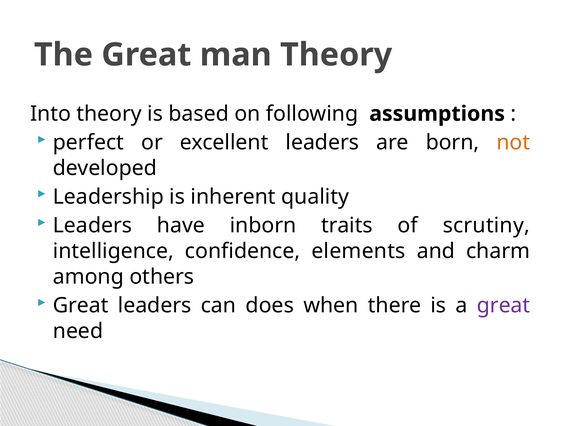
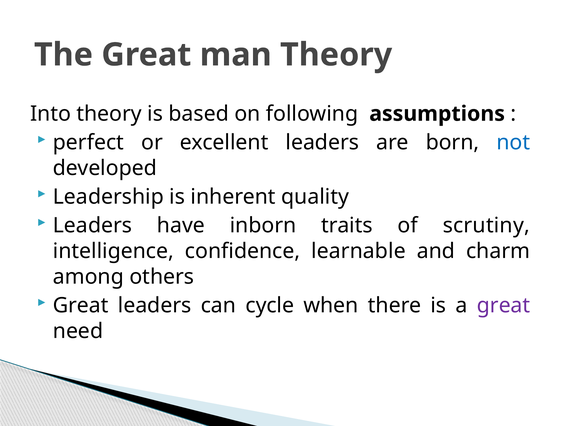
not colour: orange -> blue (513, 143)
elements: elements -> learnable (359, 251)
does: does -> cycle (270, 305)
